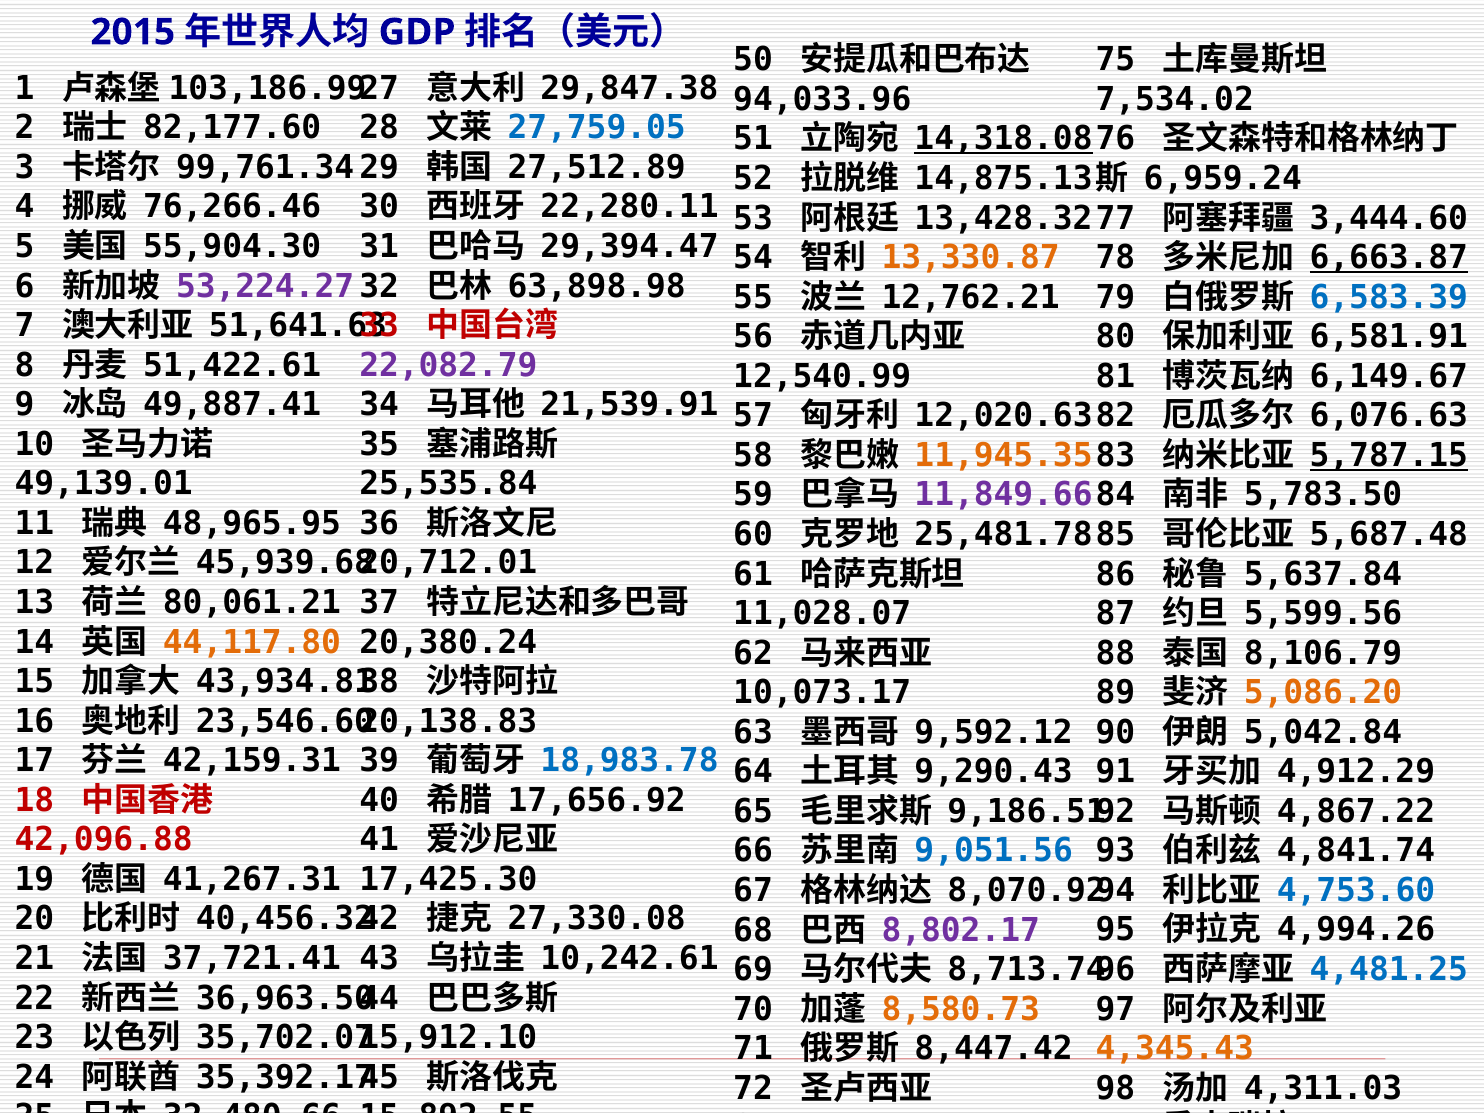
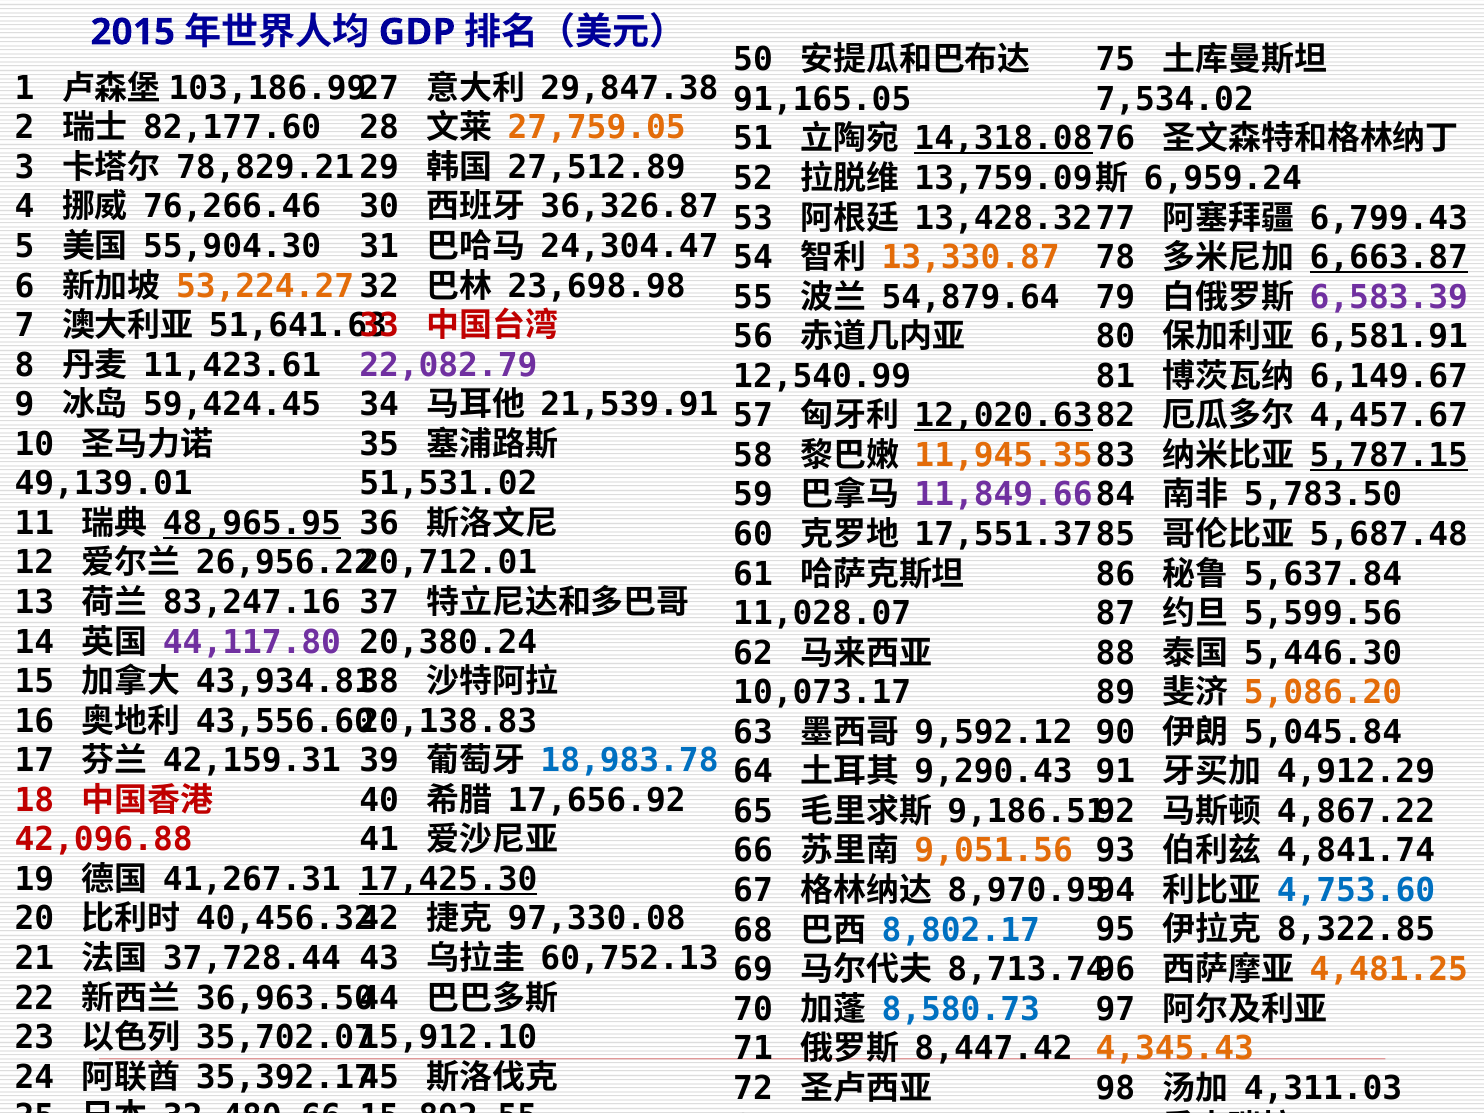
94,033.96: 94,033.96 -> 91,165.05 (822, 100)
27,759.05 colour: blue -> orange (597, 128)
99,761.34: 99,761.34 -> 78,829.21 (265, 167)
14,875.13: 14,875.13 -> 13,759.09 (1004, 179)
22,280.11: 22,280.11 -> 36,326.87 (630, 207)
3,444.60: 3,444.60 -> 6,799.43 (1389, 218)
29,394.47: 29,394.47 -> 24,304.47 (630, 247)
53,224.27 colour: purple -> orange (265, 286)
63,898.98: 63,898.98 -> 23,698.98 (597, 286)
12,762.21: 12,762.21 -> 54,879.64 (971, 297)
6,583.39 colour: blue -> purple (1389, 297)
51,422.61: 51,422.61 -> 11,423.61 (232, 365)
49,887.41: 49,887.41 -> 59,424.45 (232, 405)
6,076.63: 6,076.63 -> 4,457.67 (1389, 416)
12,020.63 underline: none -> present (1004, 416)
25,535.84: 25,535.84 -> 51,531.02 (448, 484)
48,965.95 underline: none -> present (252, 523)
25,481.78: 25,481.78 -> 17,551.37 (1004, 535)
45,939.68: 45,939.68 -> 26,956.22 (285, 563)
80,061.21: 80,061.21 -> 83,247.16 (252, 603)
44,117.80 colour: orange -> purple (252, 642)
8,106.79: 8,106.79 -> 5,446.30 (1323, 653)
23,546.60: 23,546.60 -> 43,556.60 (285, 721)
5,042.84: 5,042.84 -> 5,045.84 (1323, 732)
9,051.56 colour: blue -> orange (994, 851)
17,425.30 underline: none -> present (448, 880)
8,070.92: 8,070.92 -> 8,970.95 (1027, 891)
27,330.08: 27,330.08 -> 97,330.08 (597, 919)
8,802.17 colour: purple -> blue (961, 930)
4,994.26: 4,994.26 -> 8,322.85 (1356, 930)
37,721.41: 37,721.41 -> 37,728.44 (252, 959)
10,242.61: 10,242.61 -> 60,752.13 (630, 959)
4,481.25 colour: blue -> orange (1389, 970)
8,580.73 colour: orange -> blue (961, 1009)
